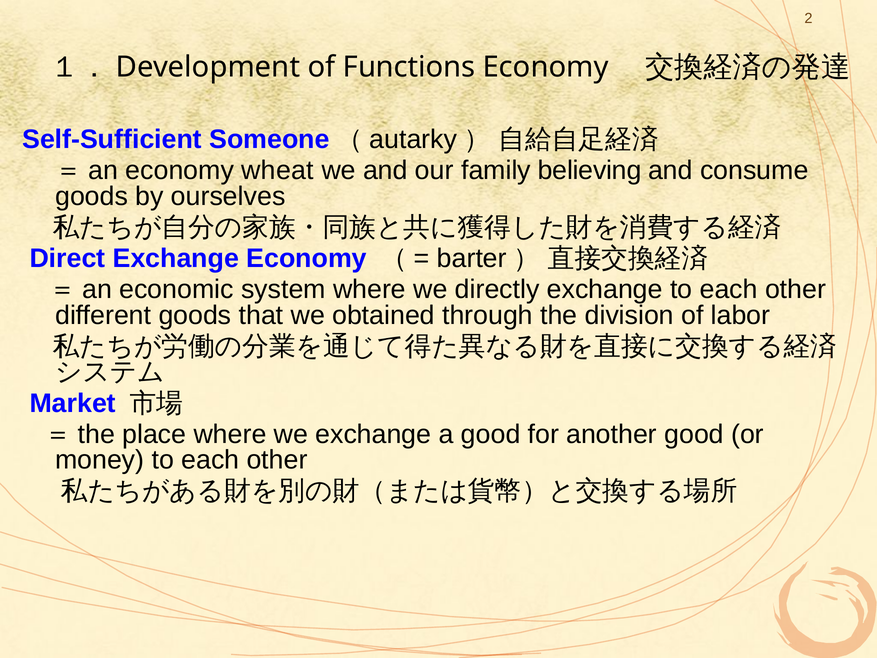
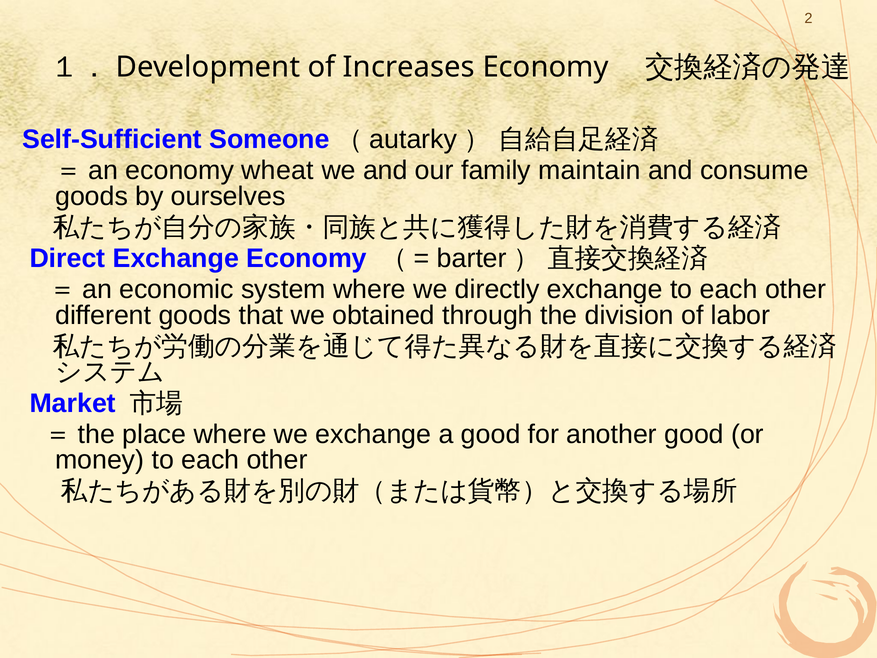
Functions: Functions -> Increases (409, 67)
believing: believing -> maintain (589, 170)
